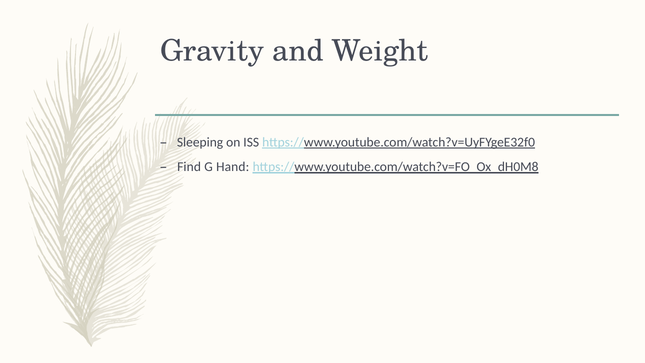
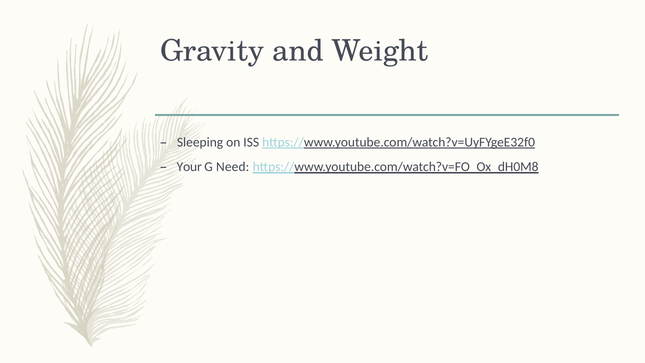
Find: Find -> Your (189, 167)
Hand: Hand -> Need (233, 167)
